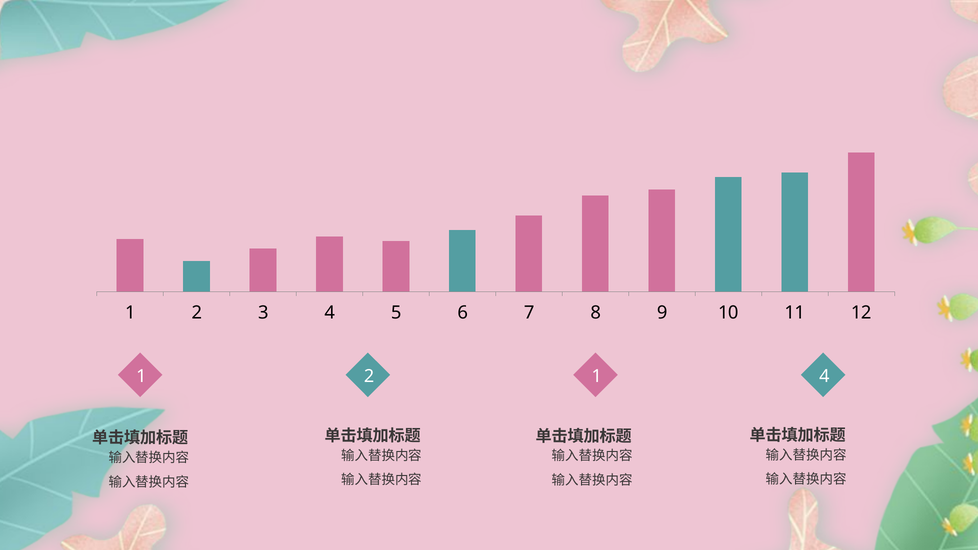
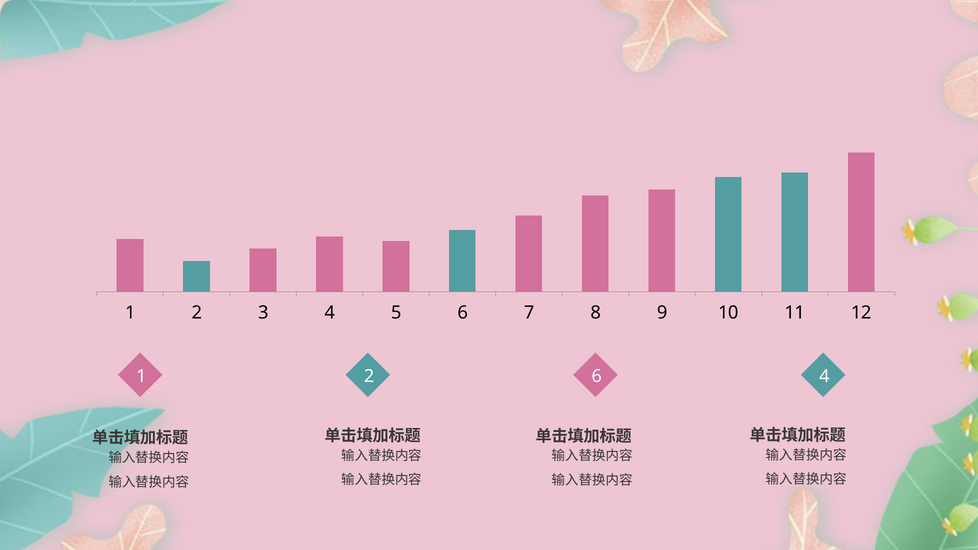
2 1: 1 -> 6 (597, 376)
